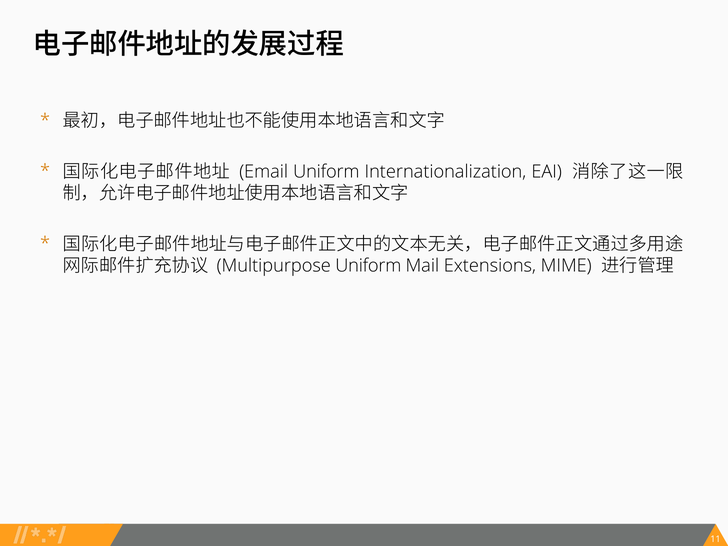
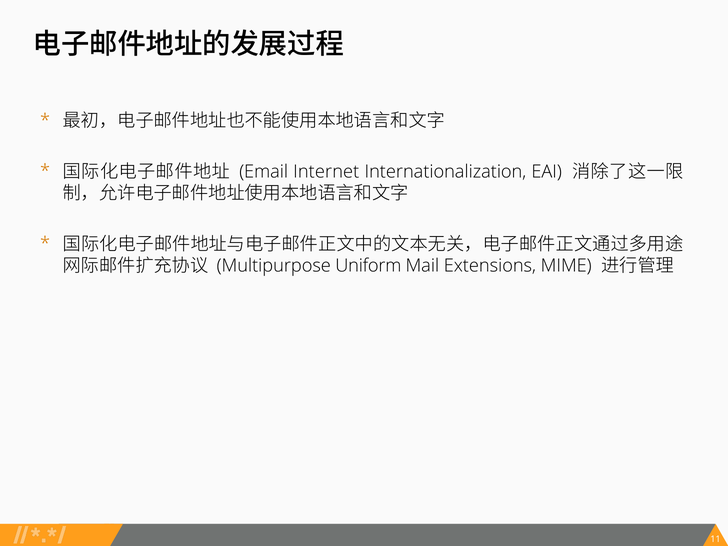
Email Uniform: Uniform -> Internet (326, 172)
